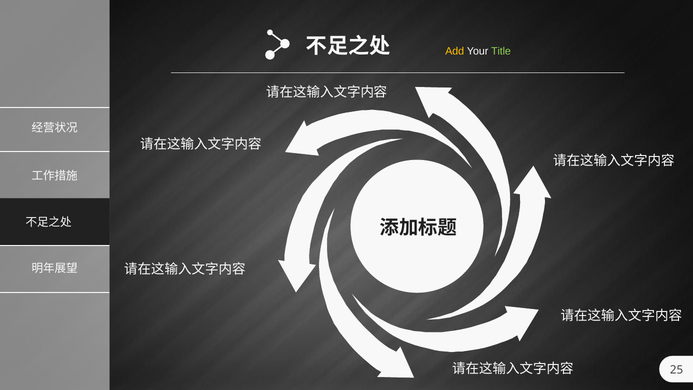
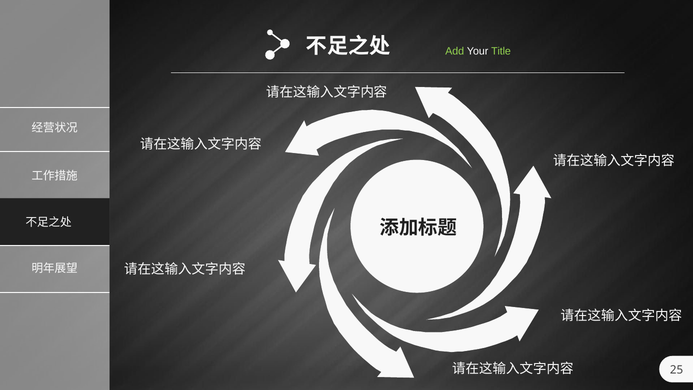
Add colour: yellow -> light green (455, 51)
